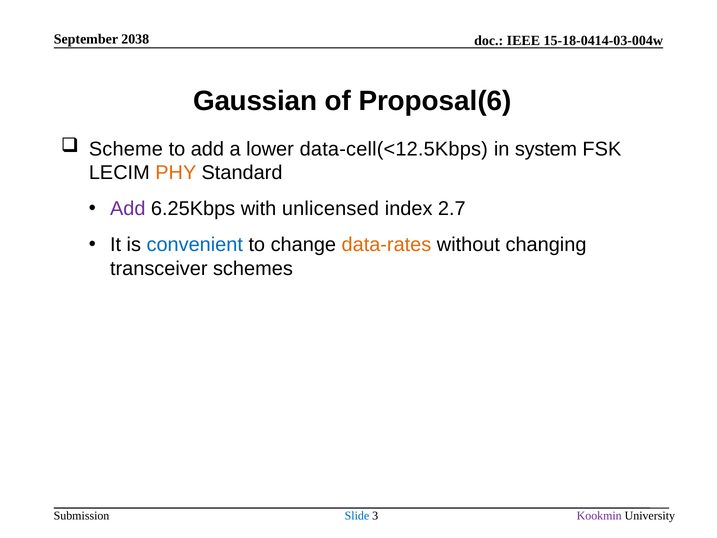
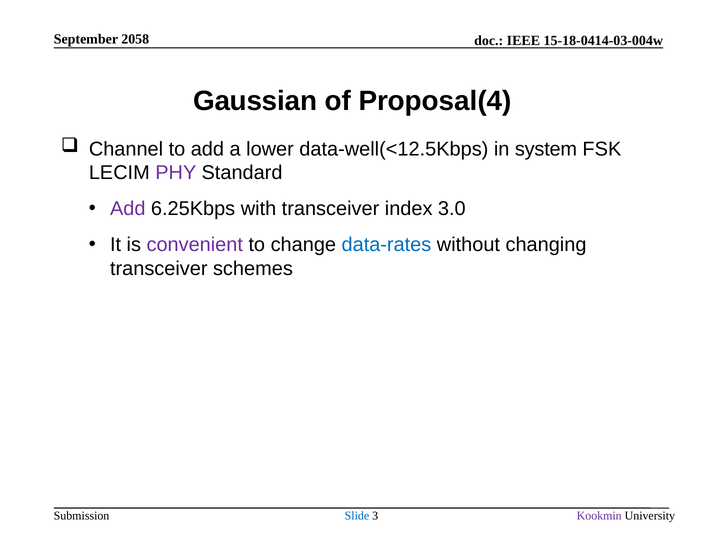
2038: 2038 -> 2058 (135, 39)
Proposal(6: Proposal(6 -> Proposal(4 (435, 101)
Scheme: Scheme -> Channel (126, 149)
data-cell(<12.5Kbps: data-cell(<12.5Kbps -> data-well(<12.5Kbps (394, 149)
PHY colour: orange -> purple (176, 173)
with unlicensed: unlicensed -> transceiver (331, 209)
2.7: 2.7 -> 3.0 (452, 209)
convenient colour: blue -> purple (195, 245)
data-rates colour: orange -> blue (386, 245)
